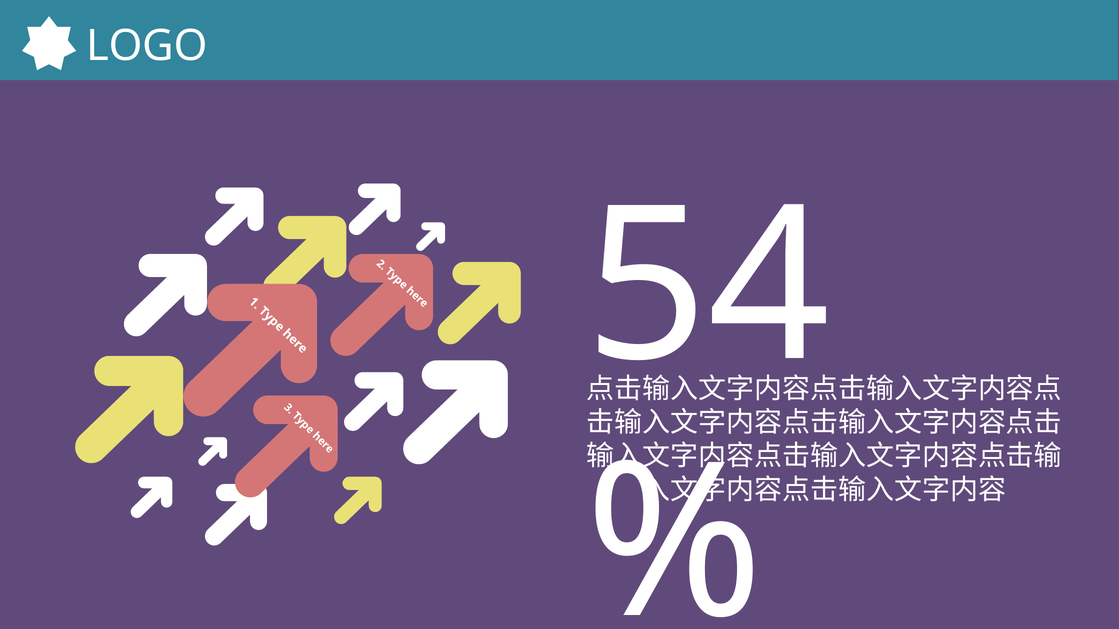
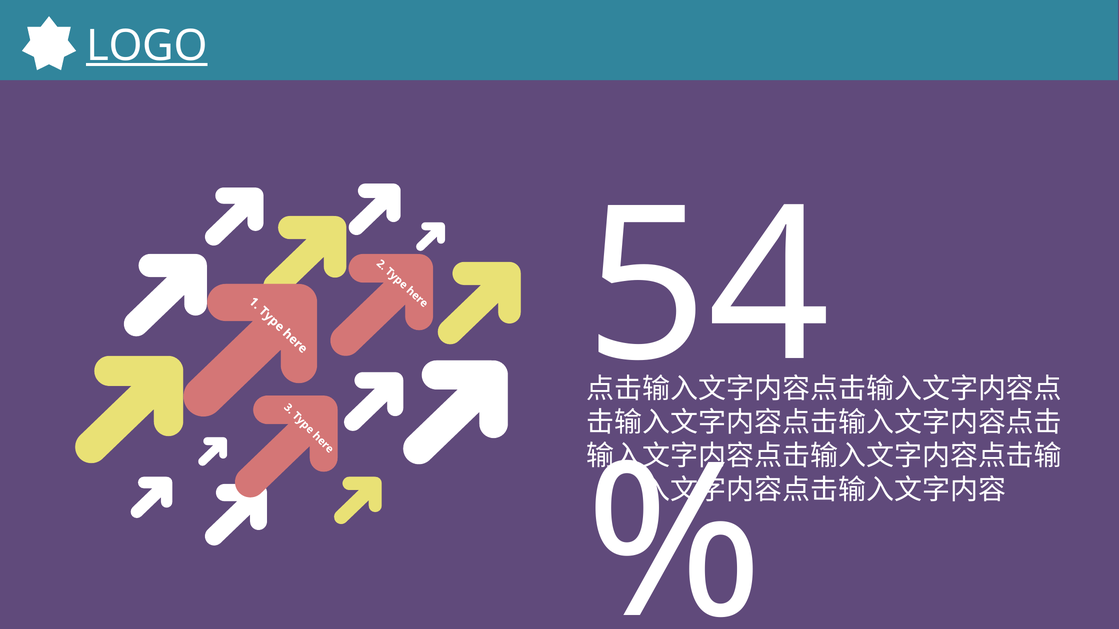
LOGO underline: none -> present (147, 46)
